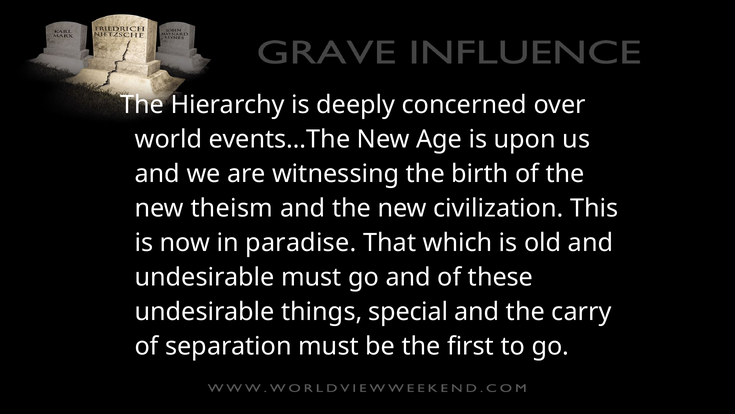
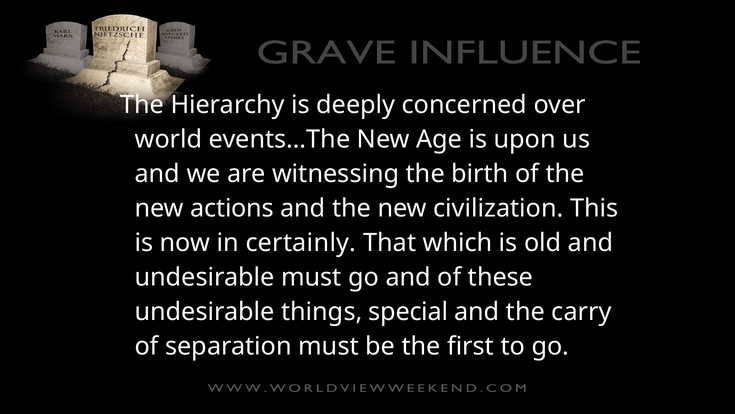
theism: theism -> actions (232, 208)
paradise: paradise -> certainly (301, 243)
